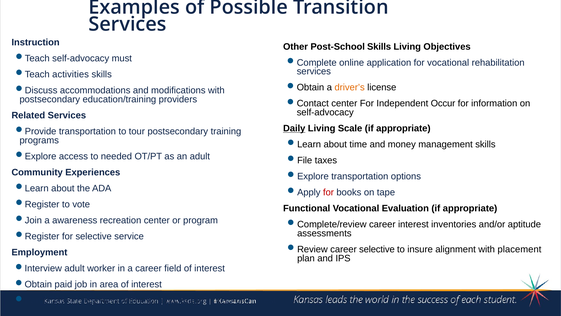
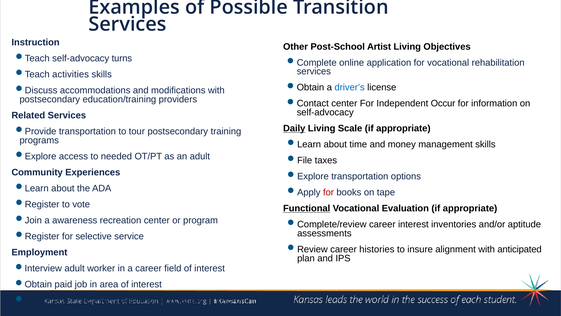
Post-School Skills: Skills -> Artist (379, 47)
must: must -> turns (122, 58)
driver’s colour: orange -> blue (350, 87)
Functional underline: none -> present (307, 208)
career selective: selective -> histories (377, 249)
placement: placement -> anticipated (520, 249)
